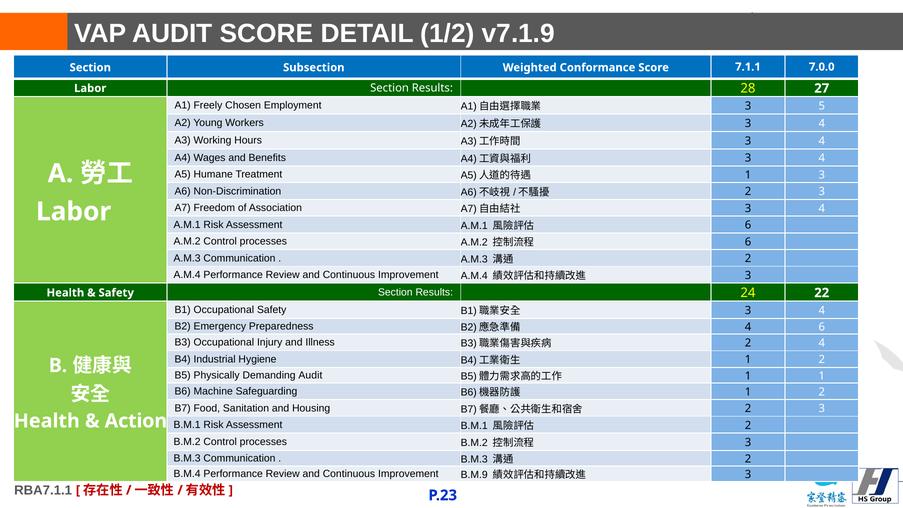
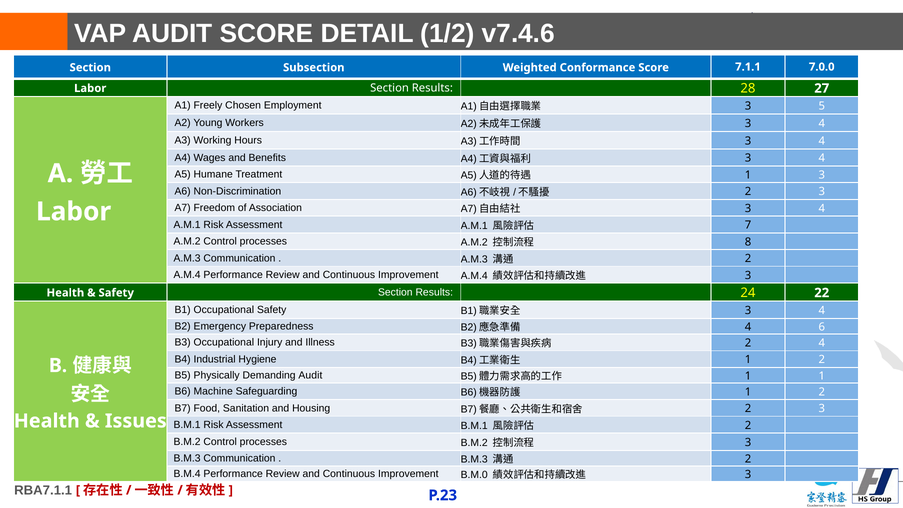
v7.1.9: v7.1.9 -> v7.4.6 (518, 34)
6: 6 -> 7 (748, 225)
6: 6 -> 8 (748, 242)
Action: Action -> Issues (136, 421)
B.M.9: B.M.9 -> B.M.0 (474, 475)
